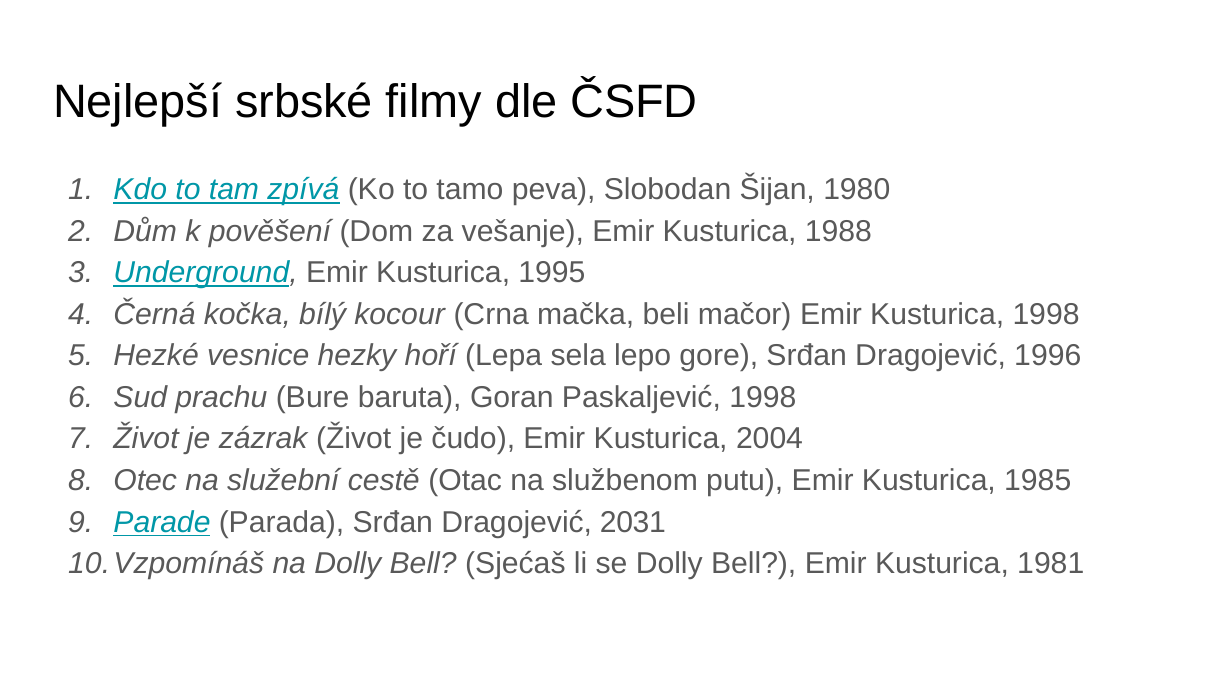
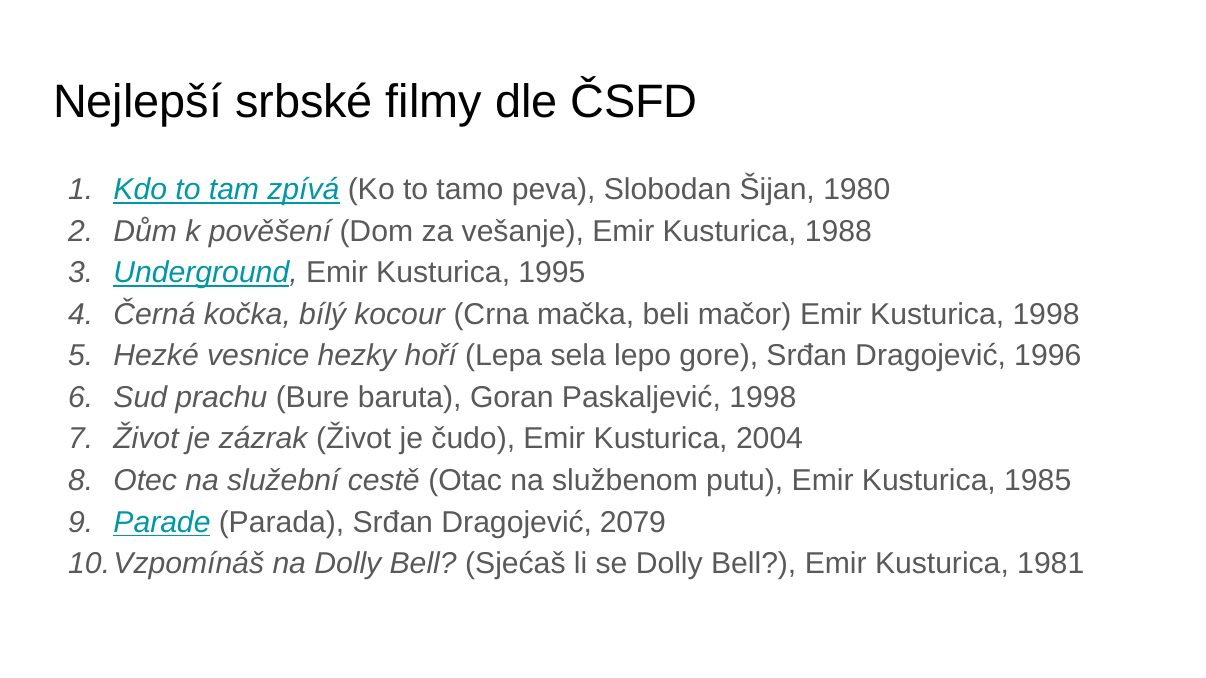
2031: 2031 -> 2079 (633, 522)
